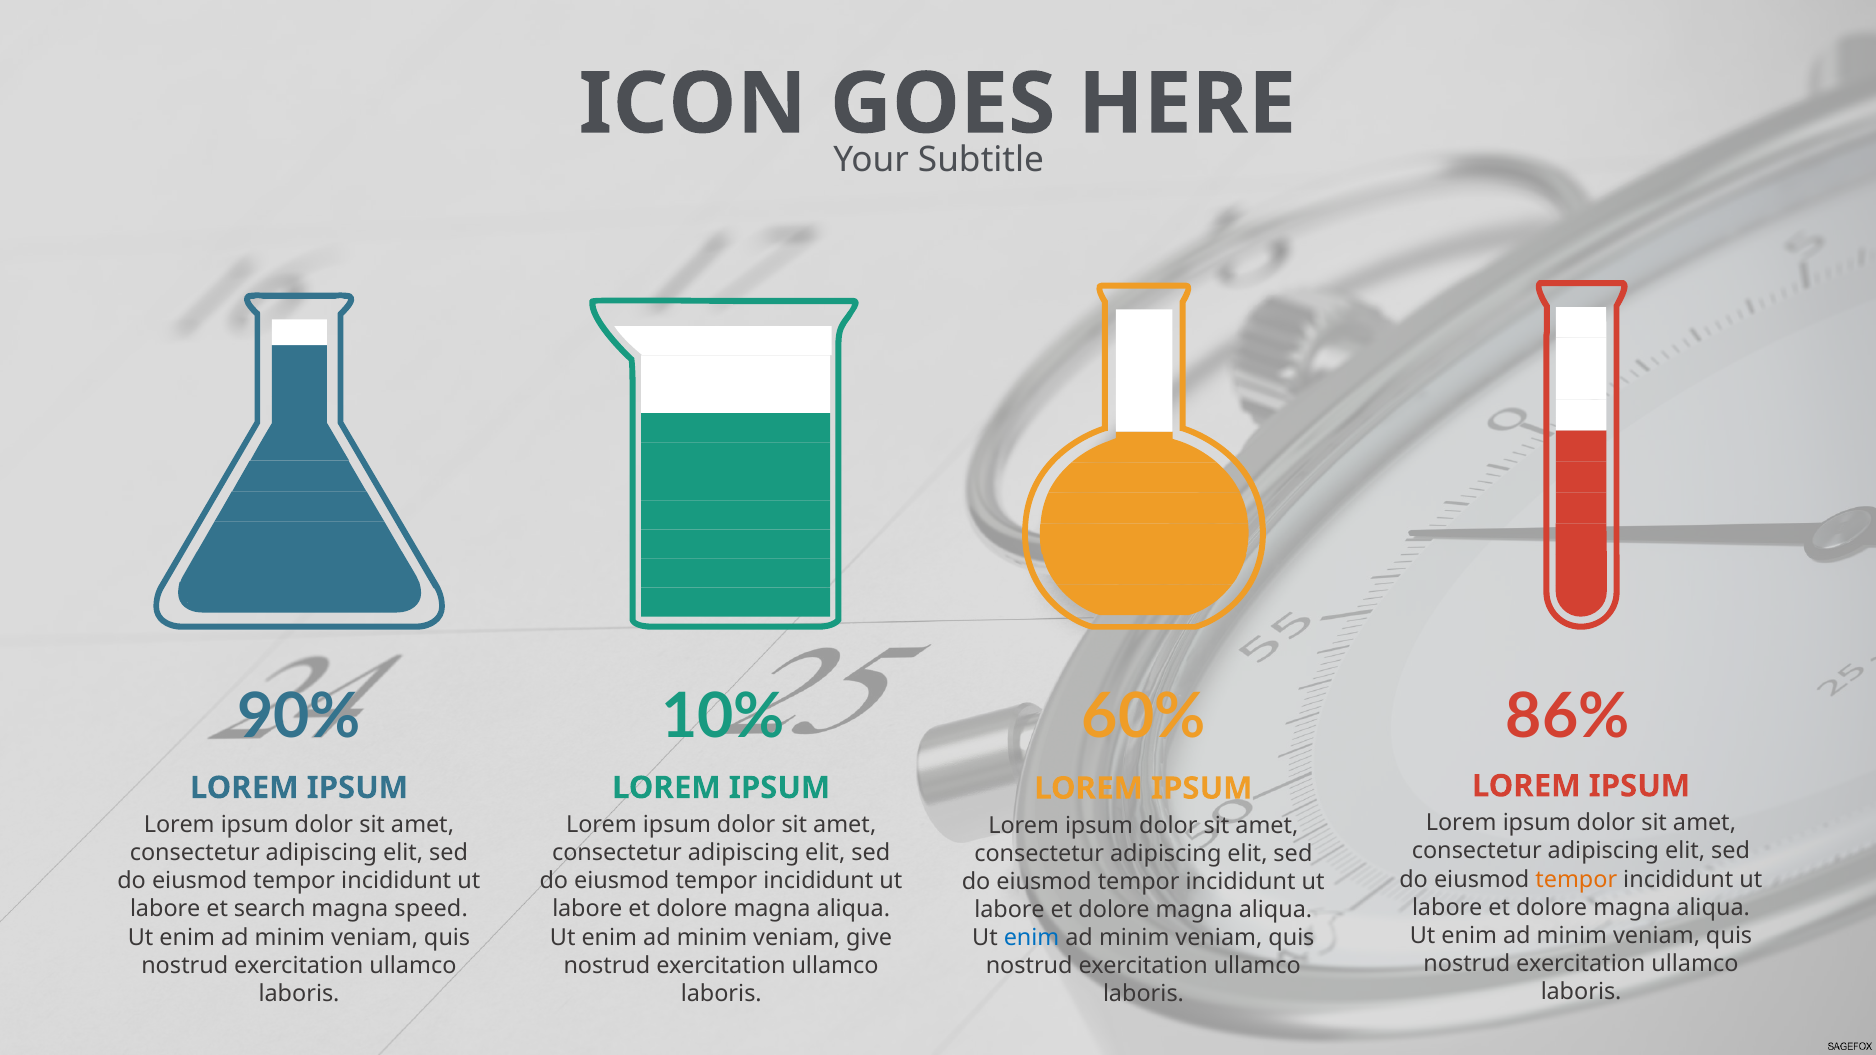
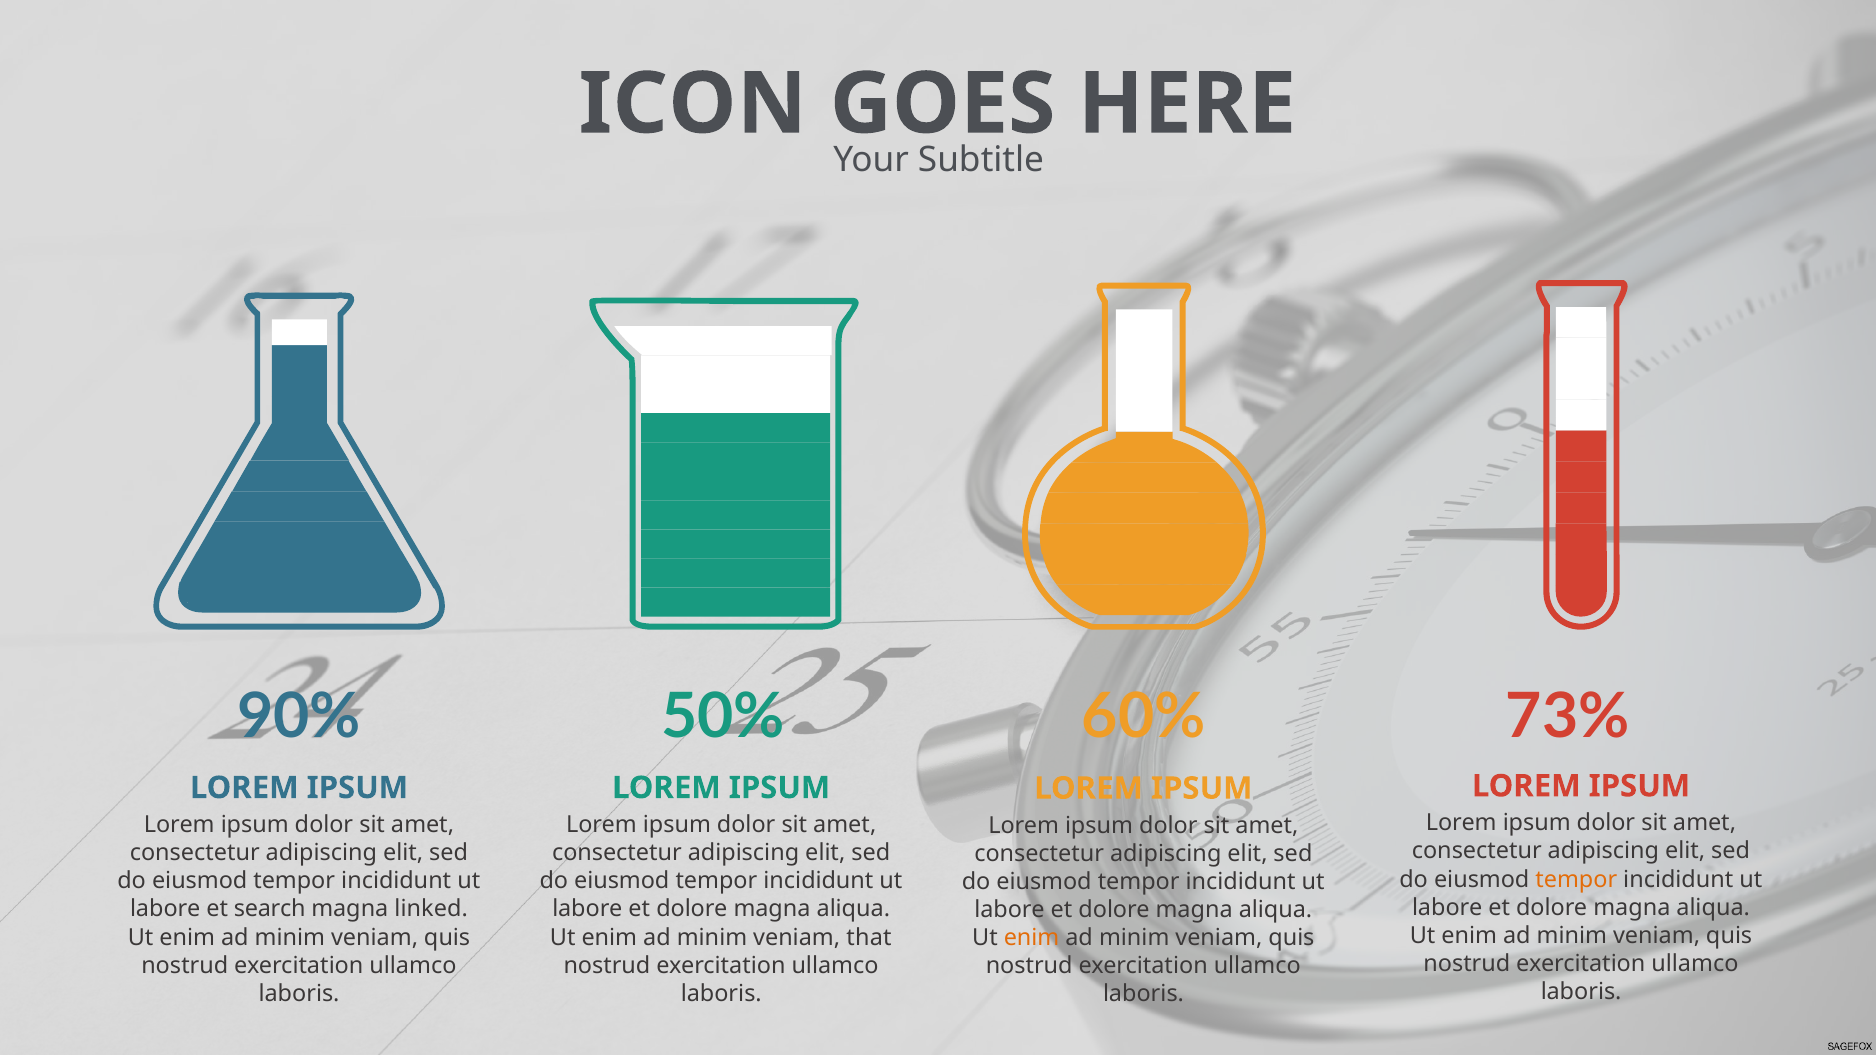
10%: 10% -> 50% (723, 717)
86%: 86% -> 73% (1568, 717)
speed: speed -> linked (431, 909)
give: give -> that (869, 937)
enim colour: blue -> orange (1032, 938)
